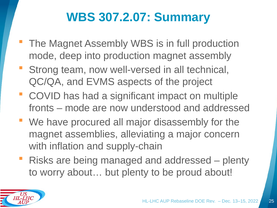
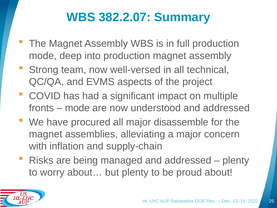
307.2.07: 307.2.07 -> 382.2.07 (125, 17)
disassembly: disassembly -> disassemble (181, 122)
